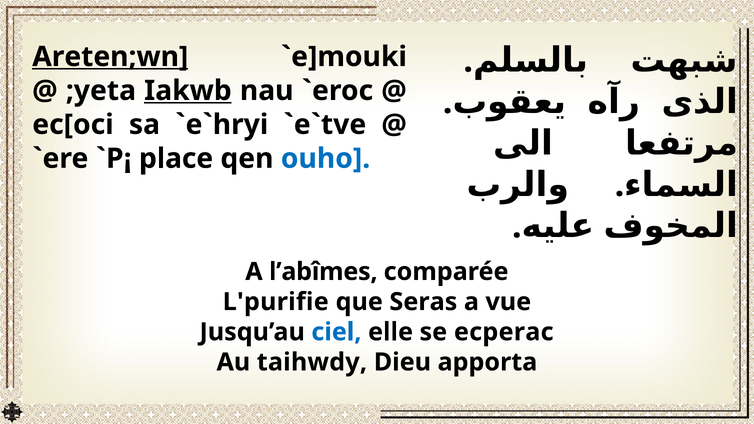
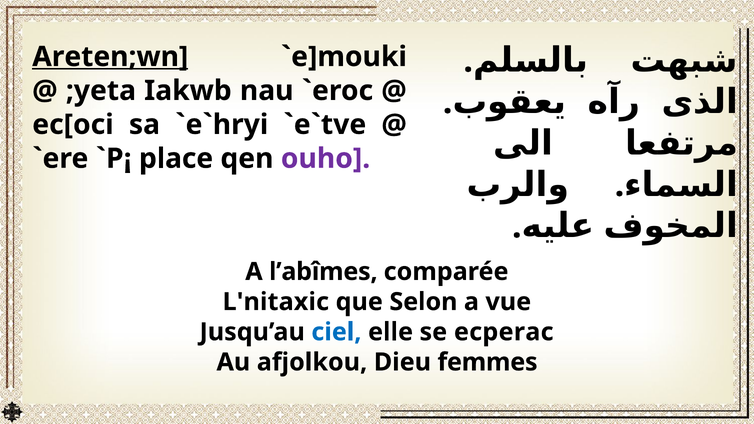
Iakwb underline: present -> none (188, 91)
ouho colour: blue -> purple (326, 159)
L'purifie: L'purifie -> L'nitaxic (276, 302)
Seras: Seras -> Selon (423, 302)
taihwdy: taihwdy -> afjolkou (312, 362)
apporta: apporta -> femmes (488, 362)
